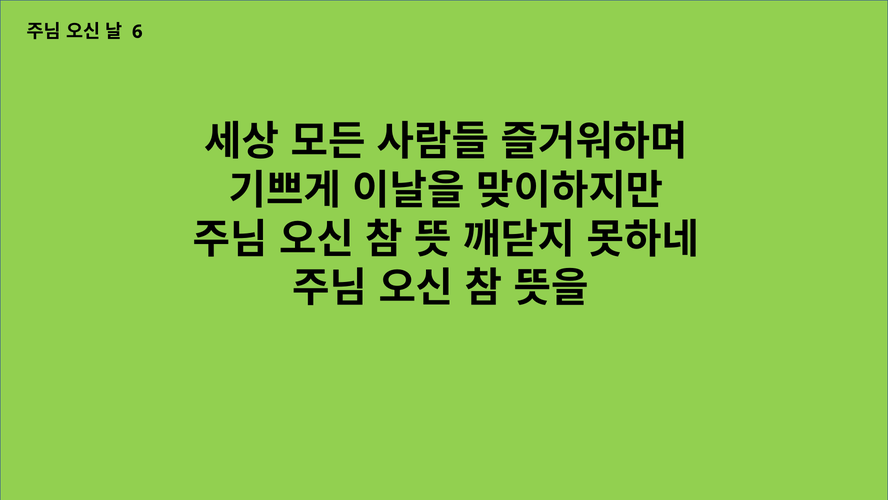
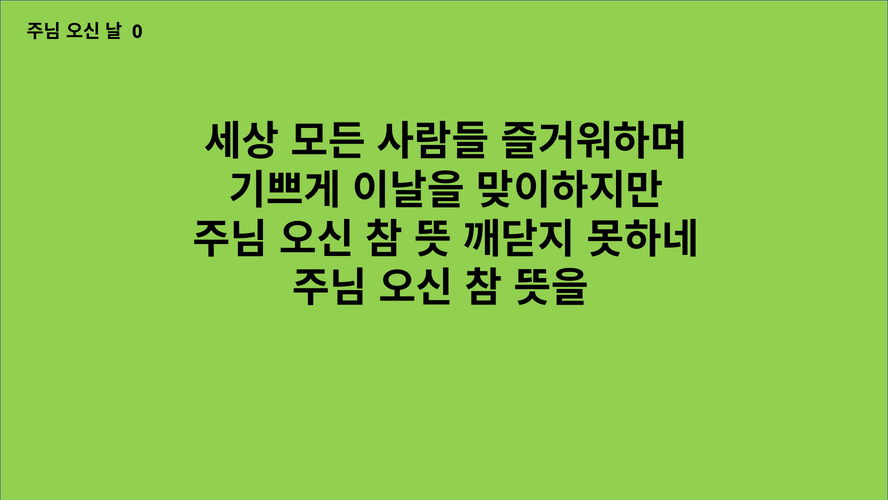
6: 6 -> 0 (137, 32)
